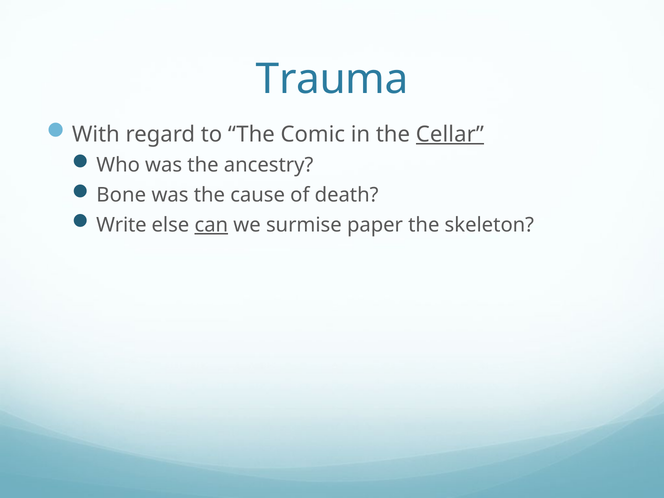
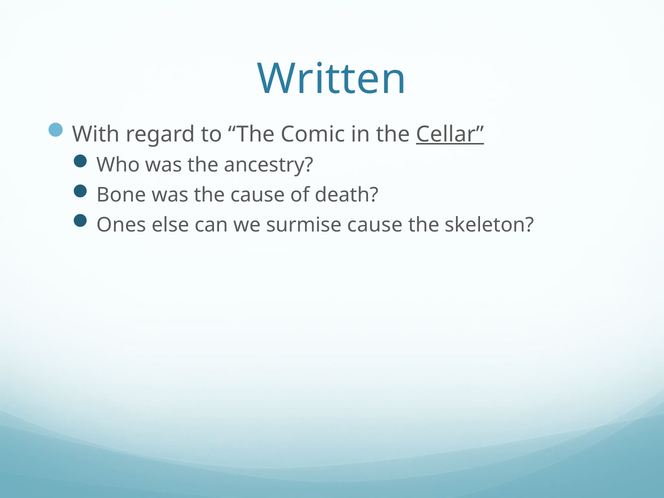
Trauma: Trauma -> Written (332, 79)
Write: Write -> Ones (121, 225)
can underline: present -> none (211, 225)
surmise paper: paper -> cause (375, 225)
